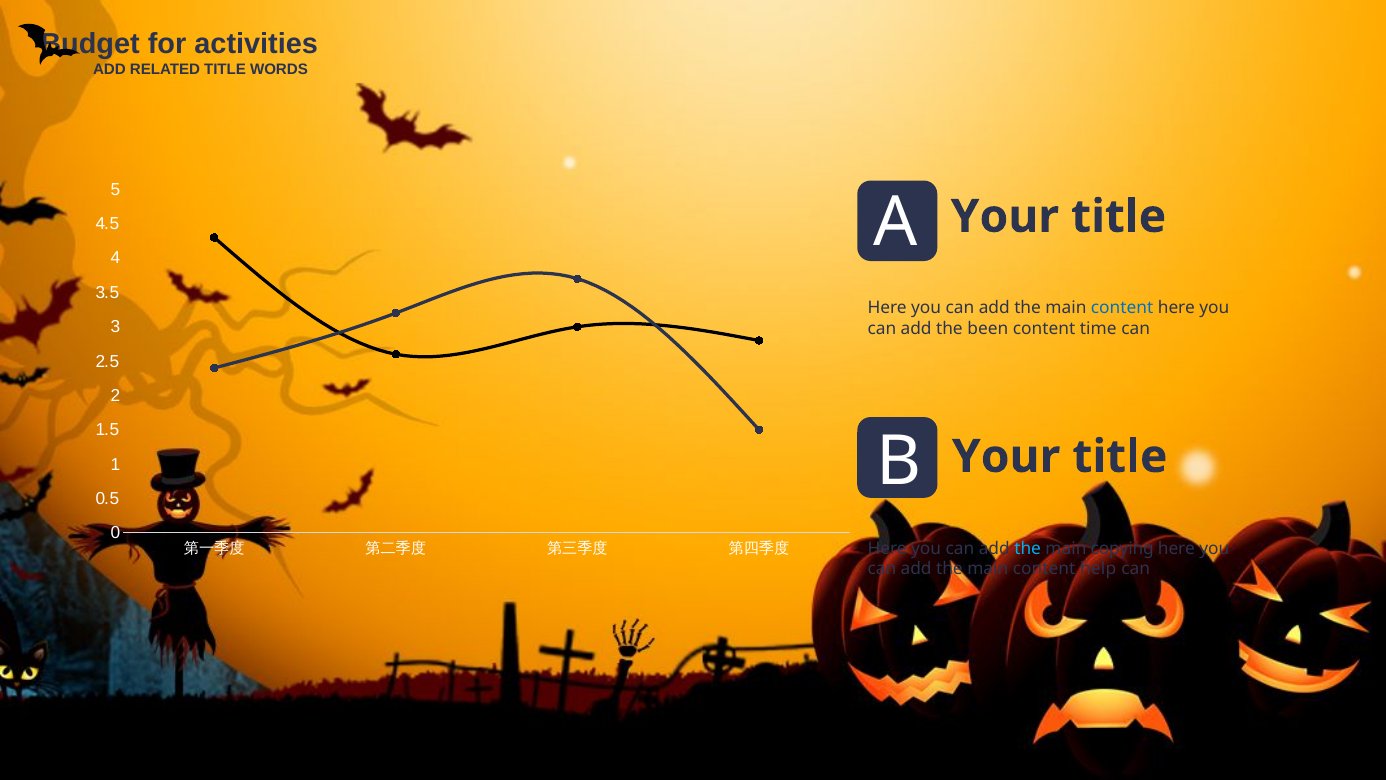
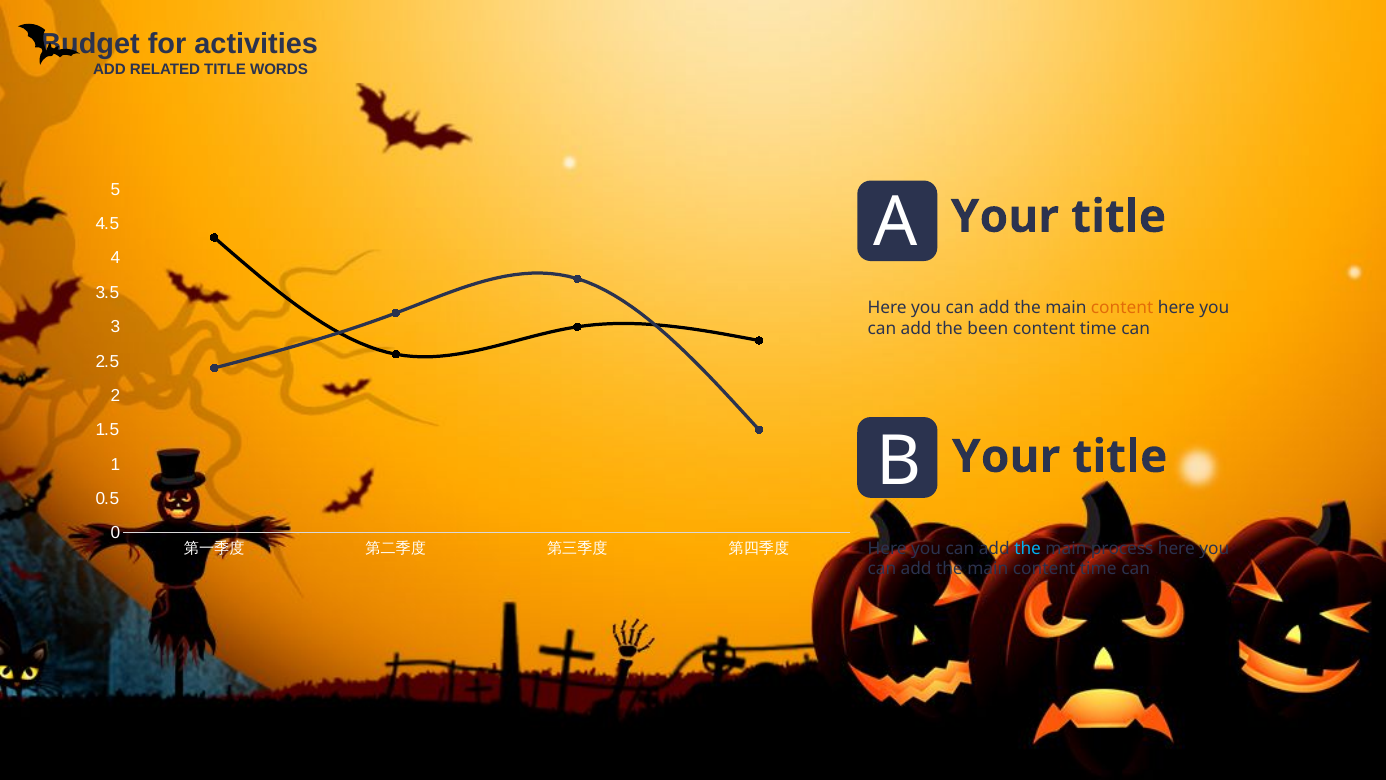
content colour: blue -> orange (1122, 307)
copying: copying -> process (1122, 548)
main content help: help -> time (1098, 569)
